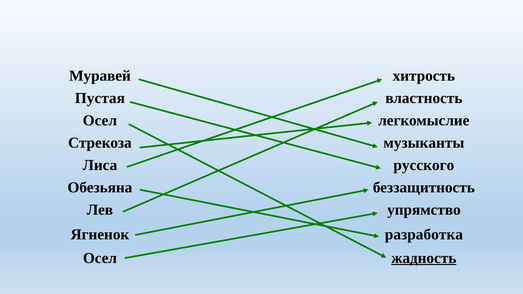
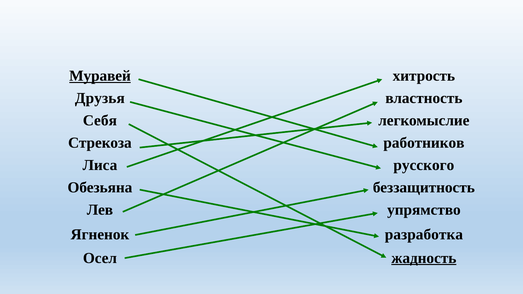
Муравей underline: none -> present (100, 76)
Пустая: Пустая -> Друзья (100, 98)
Осел: Осел -> Себя (100, 121)
музыканты: музыканты -> работников (424, 143)
